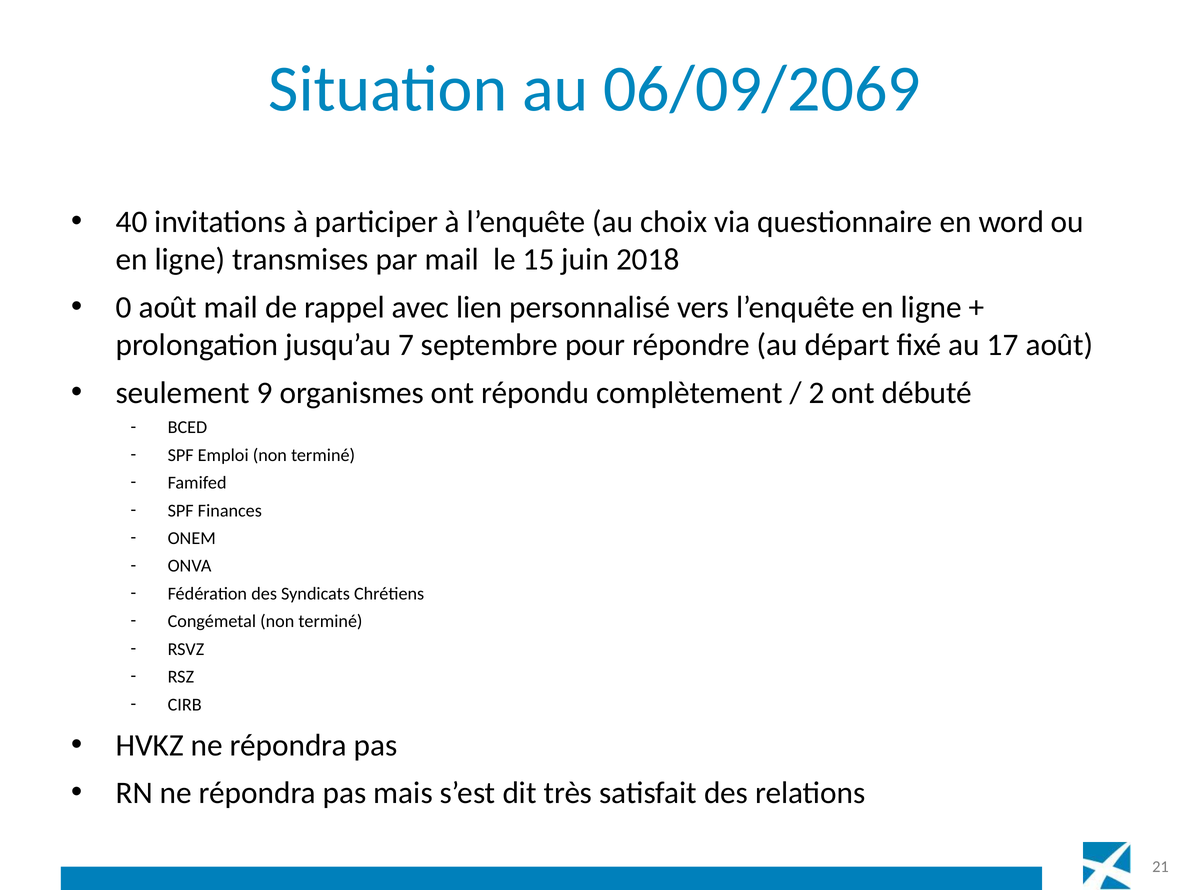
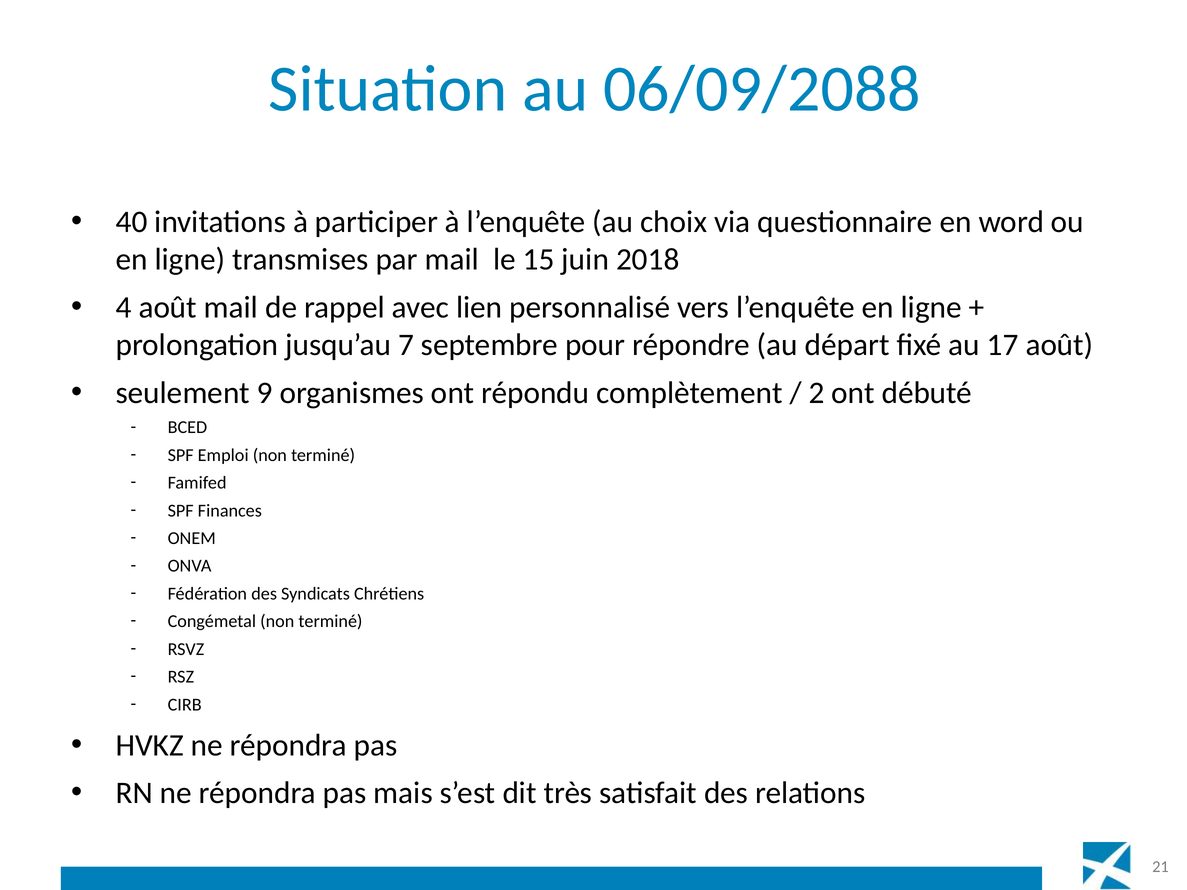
06/09/2069: 06/09/2069 -> 06/09/2088 (762, 89)
0: 0 -> 4 (124, 308)
